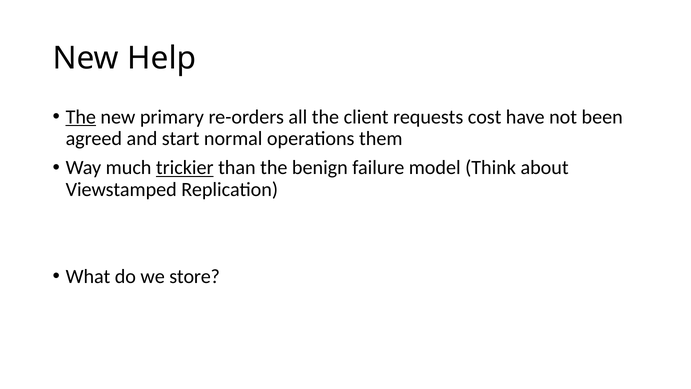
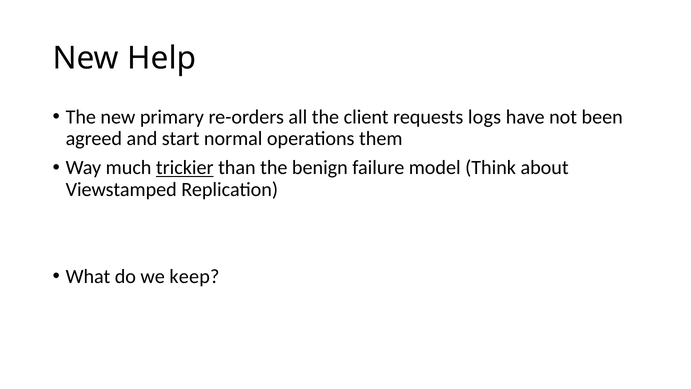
The underline: present -> none (81, 117)
cost: cost -> logs (484, 117)
store: store -> keep (194, 276)
